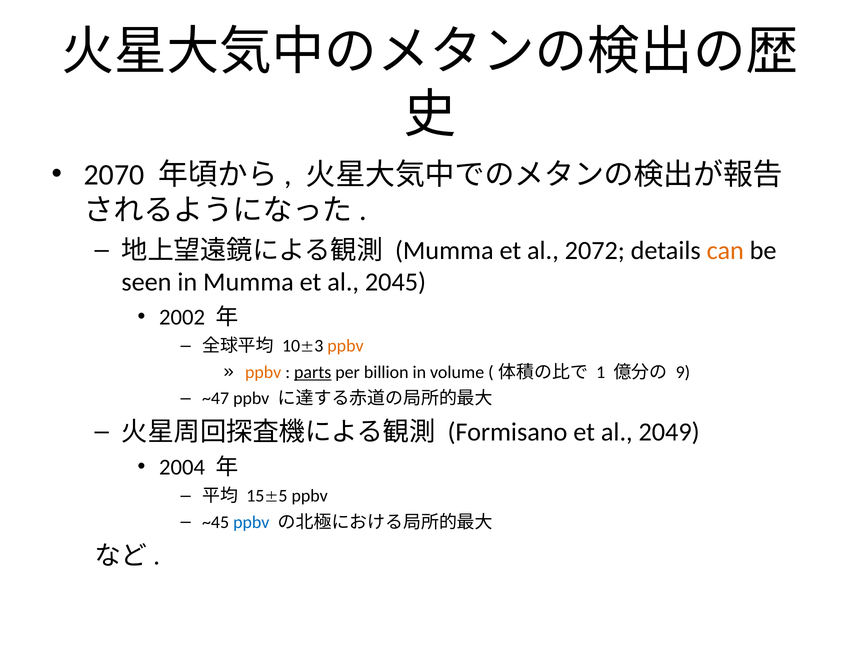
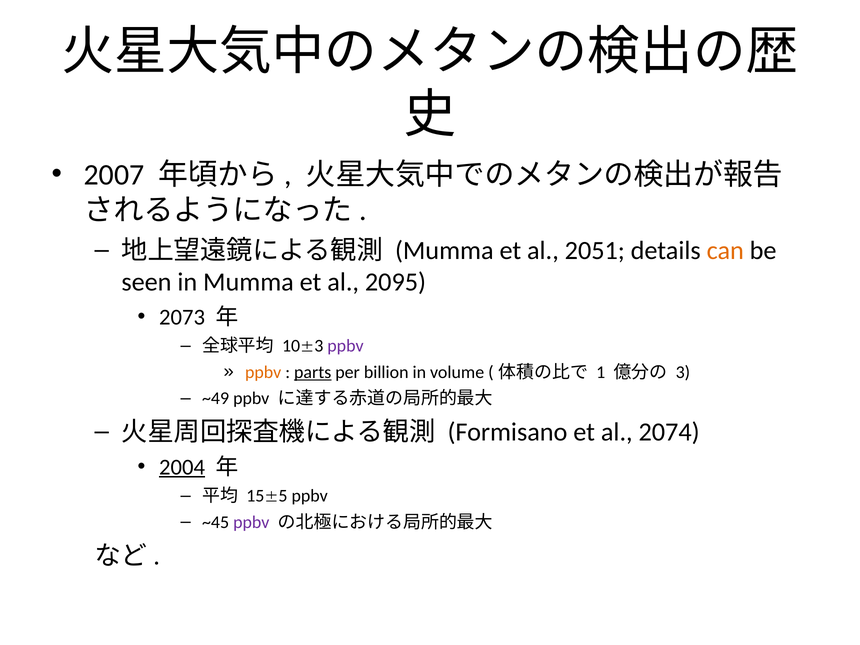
2070: 2070 -> 2007 (114, 175)
2072: 2072 -> 2051 (595, 251)
2045: 2045 -> 2095 (395, 282)
2002: 2002 -> 2073 (182, 317)
ppbv colour: orange -> purple (345, 346)
9: 9 -> 3 (683, 372)
~47: ~47 -> ~49 (216, 398)
2049: 2049 -> 2074 (669, 432)
2004 underline: none -> present (182, 467)
ppbv colour: blue -> purple (251, 522)
